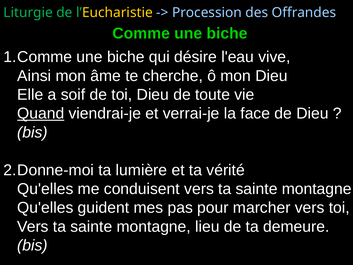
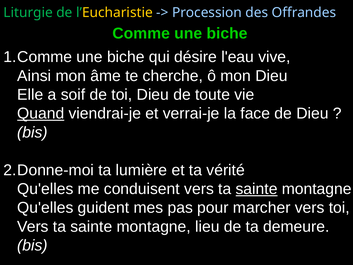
sainte underline: none -> present (257, 189)
